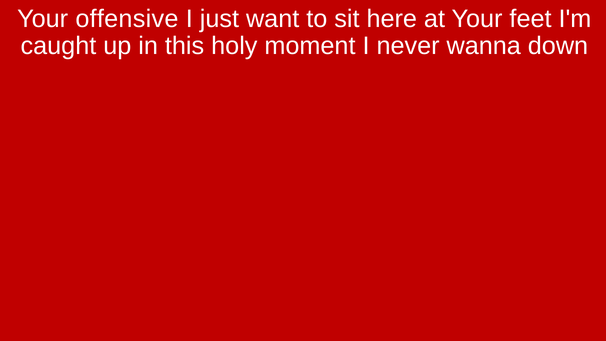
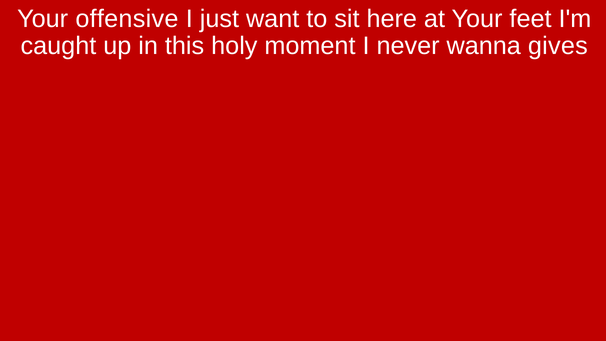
down: down -> gives (558, 46)
